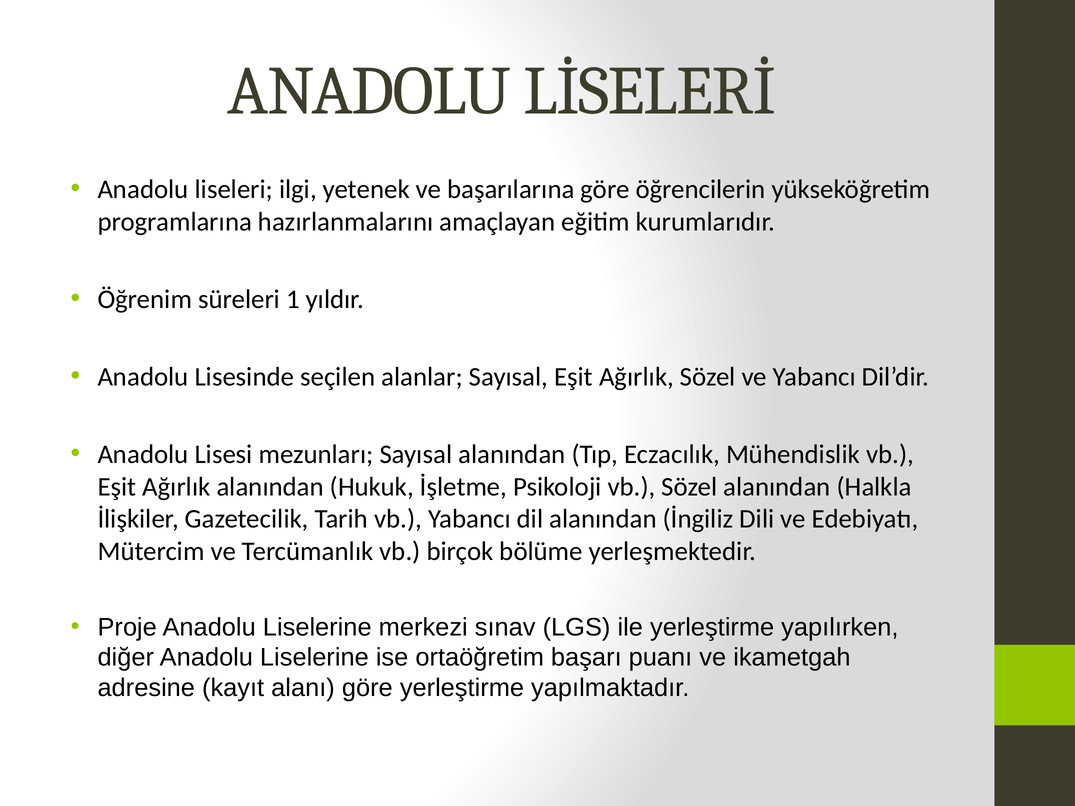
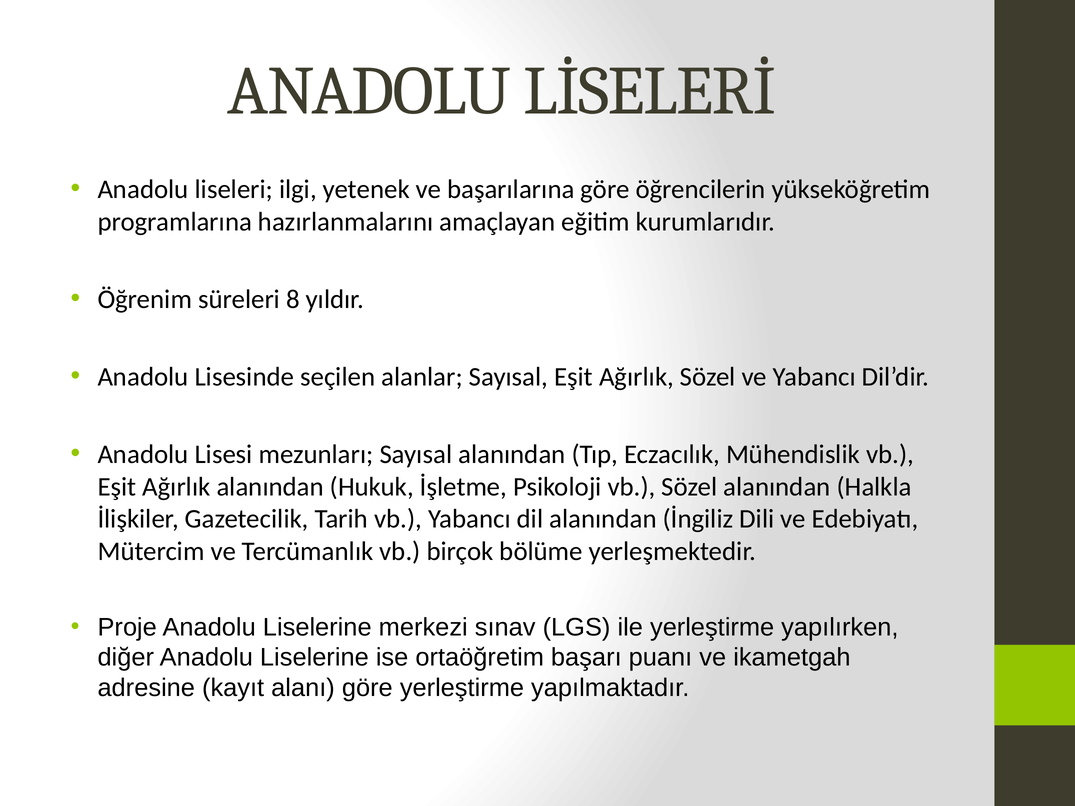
1: 1 -> 8 (293, 299)
